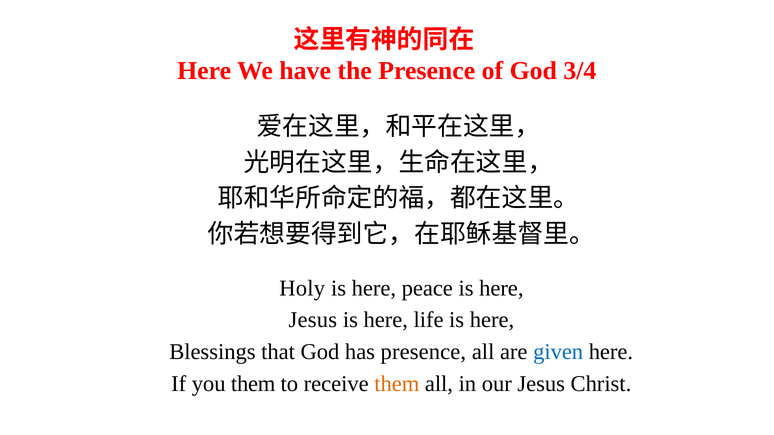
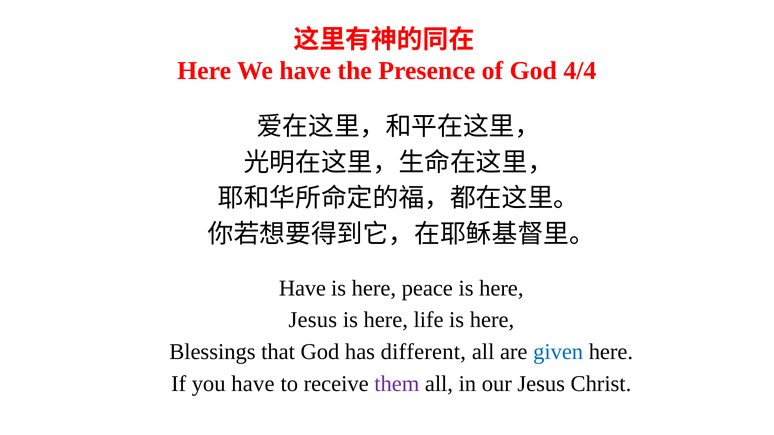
3/4: 3/4 -> 4/4 (580, 71)
Holy: Holy -> Have (302, 288)
has presence: presence -> different (423, 352)
you them: them -> have (253, 384)
them colour: orange -> purple (397, 384)
